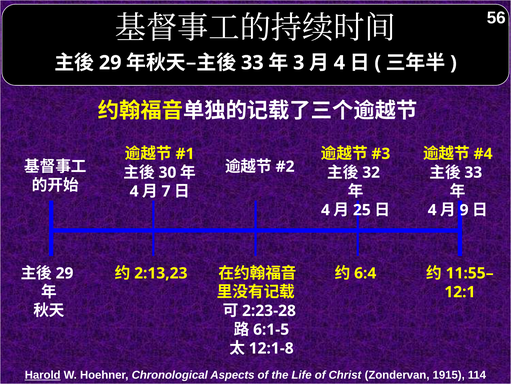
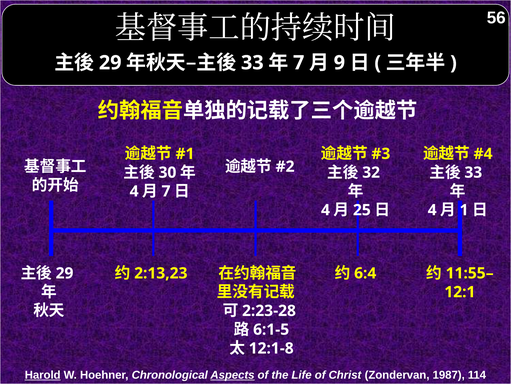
3: 3 -> 7 (299, 63)
4: 4 -> 9 (339, 63)
9: 9 -> 1 (464, 210)
Aspects underline: none -> present (233, 374)
1915: 1915 -> 1987 (449, 374)
